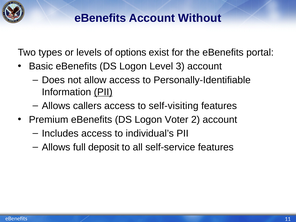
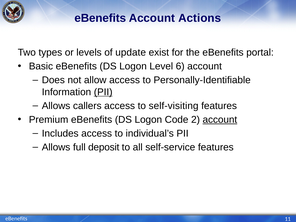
Without: Without -> Actions (200, 18)
options: options -> update (131, 52)
3: 3 -> 6 (180, 66)
Voter: Voter -> Code (177, 120)
account underline: none -> present (220, 120)
